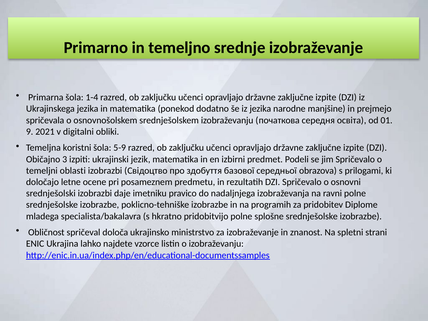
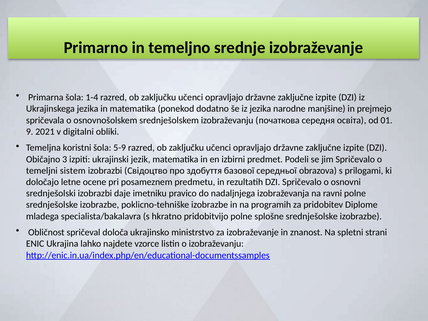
oblasti: oblasti -> sistem (73, 171)
